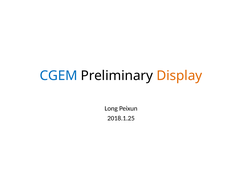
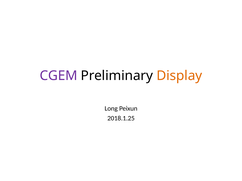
CGEM colour: blue -> purple (59, 76)
